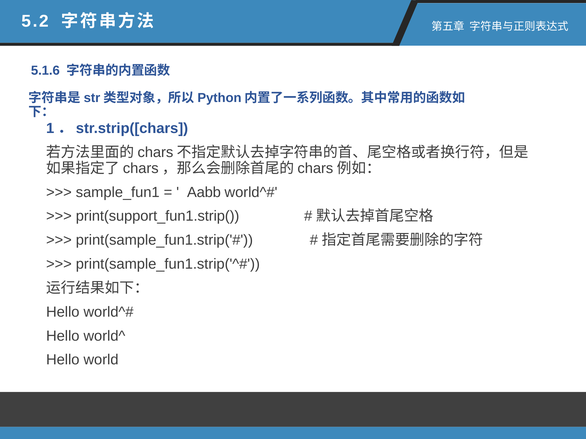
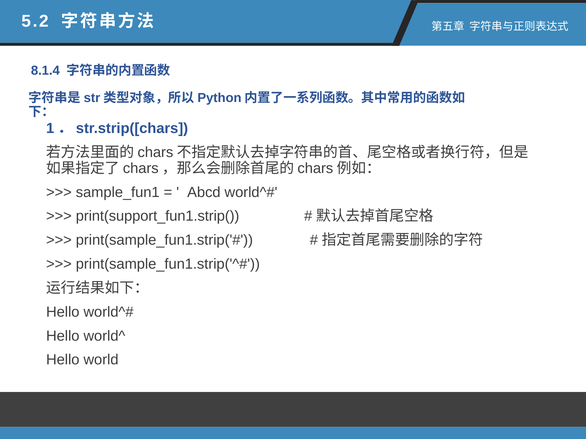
5.1.6: 5.1.6 -> 8.1.4 (45, 71)
Aabb: Aabb -> Abcd (204, 192)
